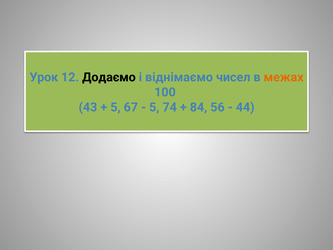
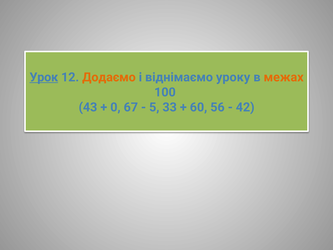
Урок underline: none -> present (44, 77)
Додаємо colour: black -> orange (109, 77)
чисел: чисел -> уроку (233, 77)
5: 5 -> 0 (115, 107)
74: 74 -> 33 (170, 107)
84: 84 -> 60 (199, 107)
44: 44 -> 42 (245, 107)
